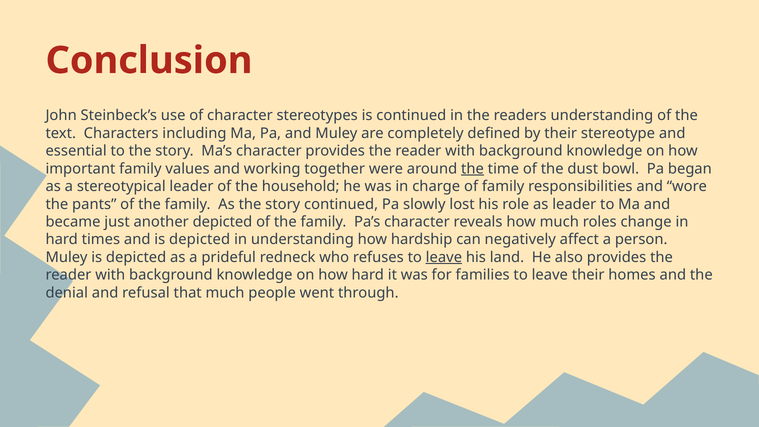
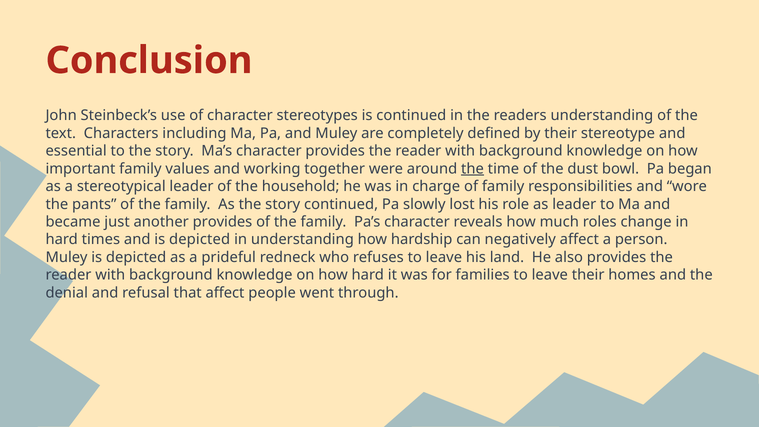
another depicted: depicted -> provides (222, 222)
leave underline: present -> none (444, 257)
that much: much -> affect (225, 293)
